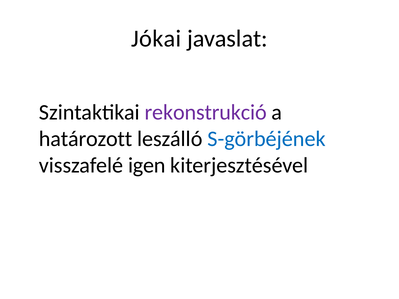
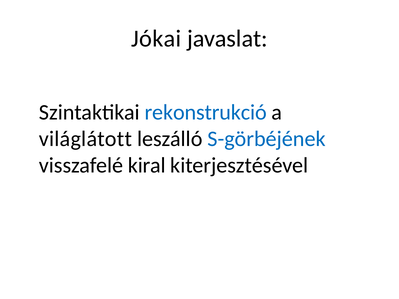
rekonstrukció colour: purple -> blue (206, 112)
határozott: határozott -> világlátott (85, 139)
igen: igen -> kiral (147, 166)
